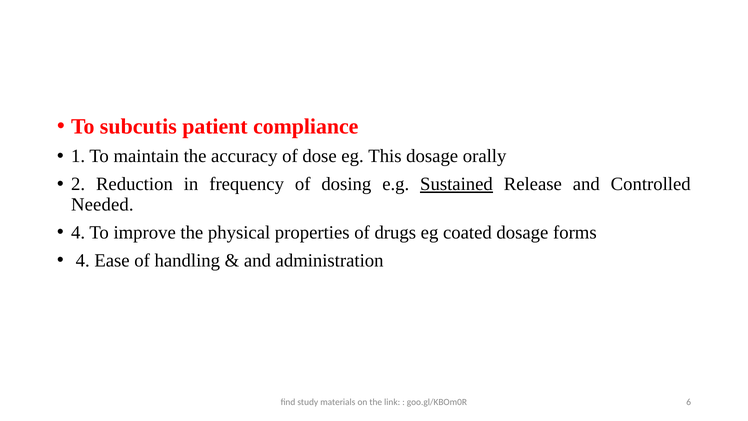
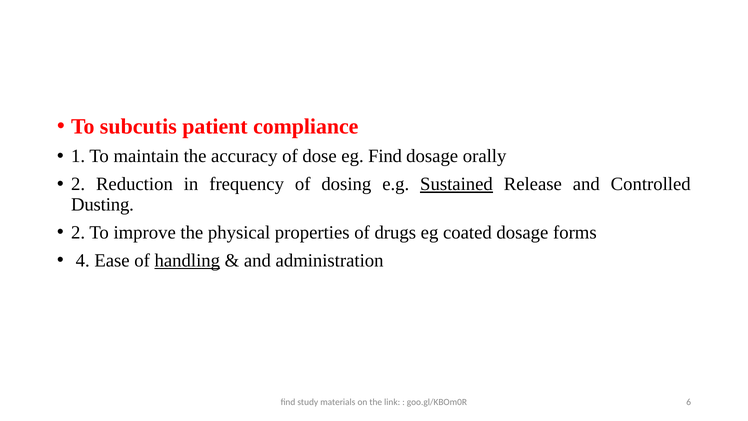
eg This: This -> Find (385, 156)
Needed: Needed -> Dusting (102, 204)
4: 4 -> 2 (78, 232)
handling underline: none -> present (187, 260)
